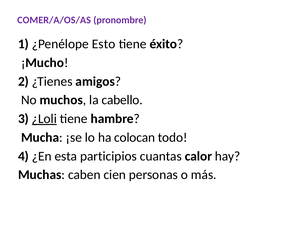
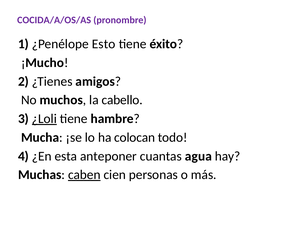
COMER/A/OS/AS: COMER/A/OS/AS -> COCIDA/A/OS/AS (54, 20)
participios: participios -> anteponer (108, 156)
calor: calor -> agua (198, 156)
caben underline: none -> present (84, 175)
